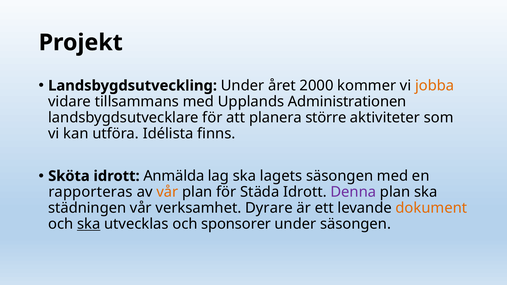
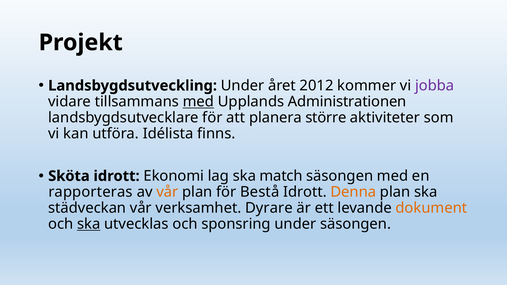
2000: 2000 -> 2012 (317, 86)
jobba colour: orange -> purple (435, 86)
med underline: none -> present (198, 102)
Anmälda: Anmälda -> Ekonomi (174, 176)
lagets: lagets -> match (281, 176)
Städa: Städa -> Bestå (260, 192)
Denna colour: purple -> orange (353, 192)
städningen: städningen -> städveckan (87, 208)
sponsorer: sponsorer -> sponsring (236, 224)
